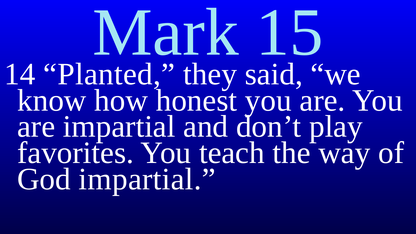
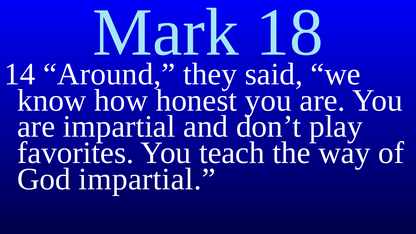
15: 15 -> 18 (290, 33)
Planted: Planted -> Around (109, 74)
